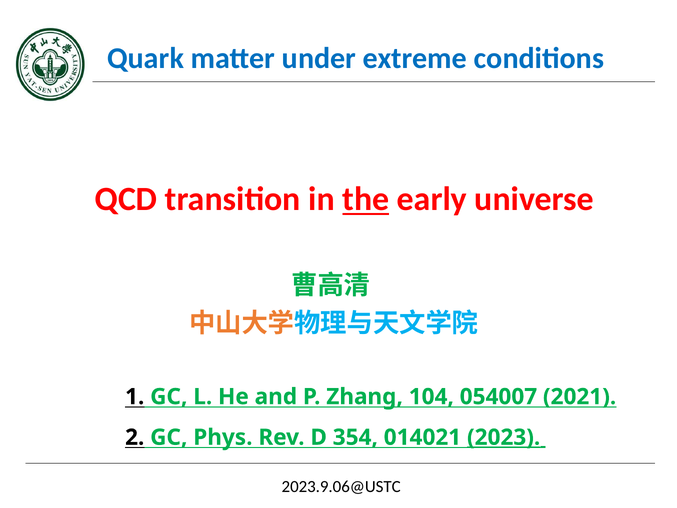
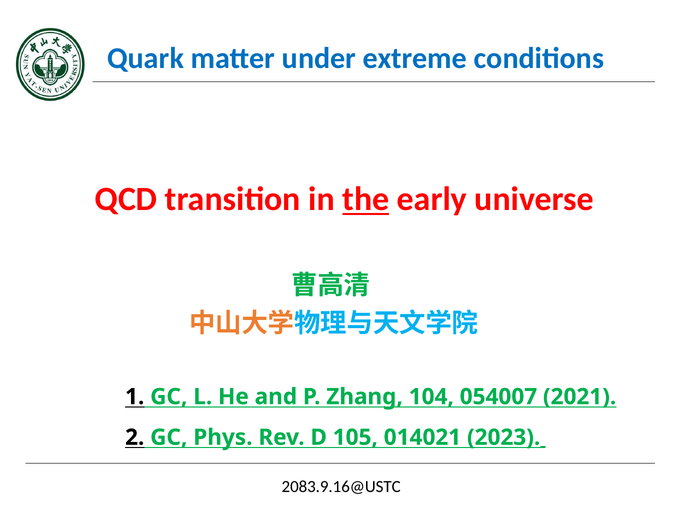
354: 354 -> 105 (355, 437)
2023 underline: present -> none (504, 437)
2023.9.06@USTC: 2023.9.06@USTC -> 2083.9.16@USTC (341, 486)
